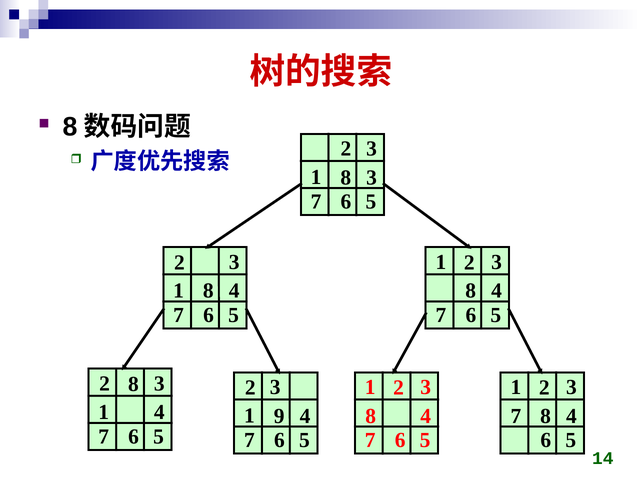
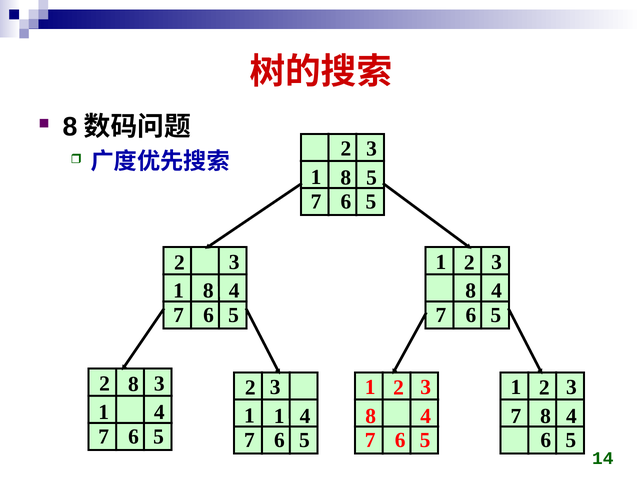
8 3: 3 -> 5 (372, 177)
1 9: 9 -> 1 (279, 416)
